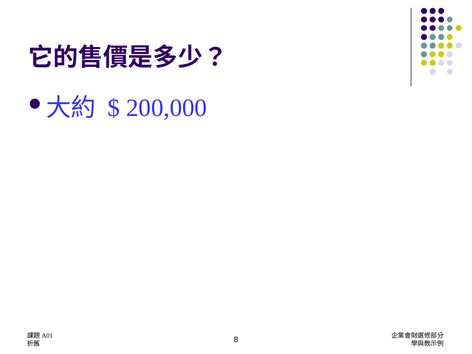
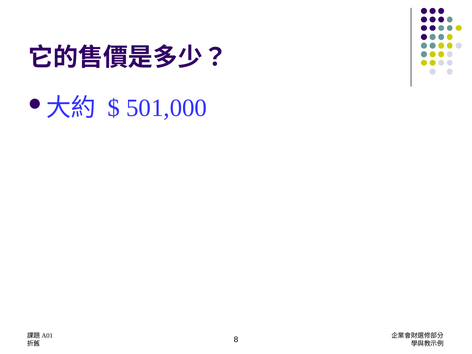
200,000: 200,000 -> 501,000 (167, 108)
